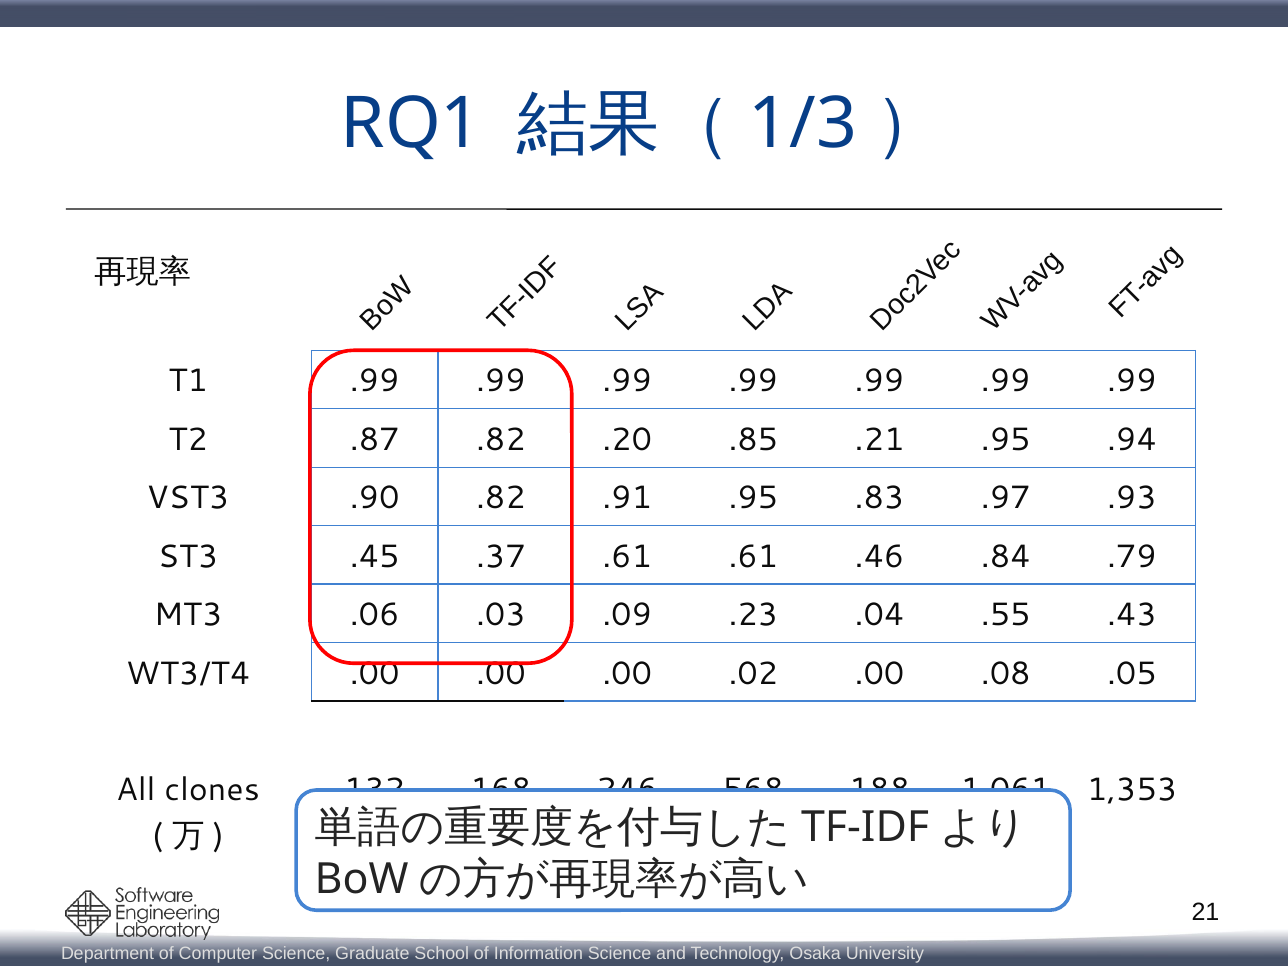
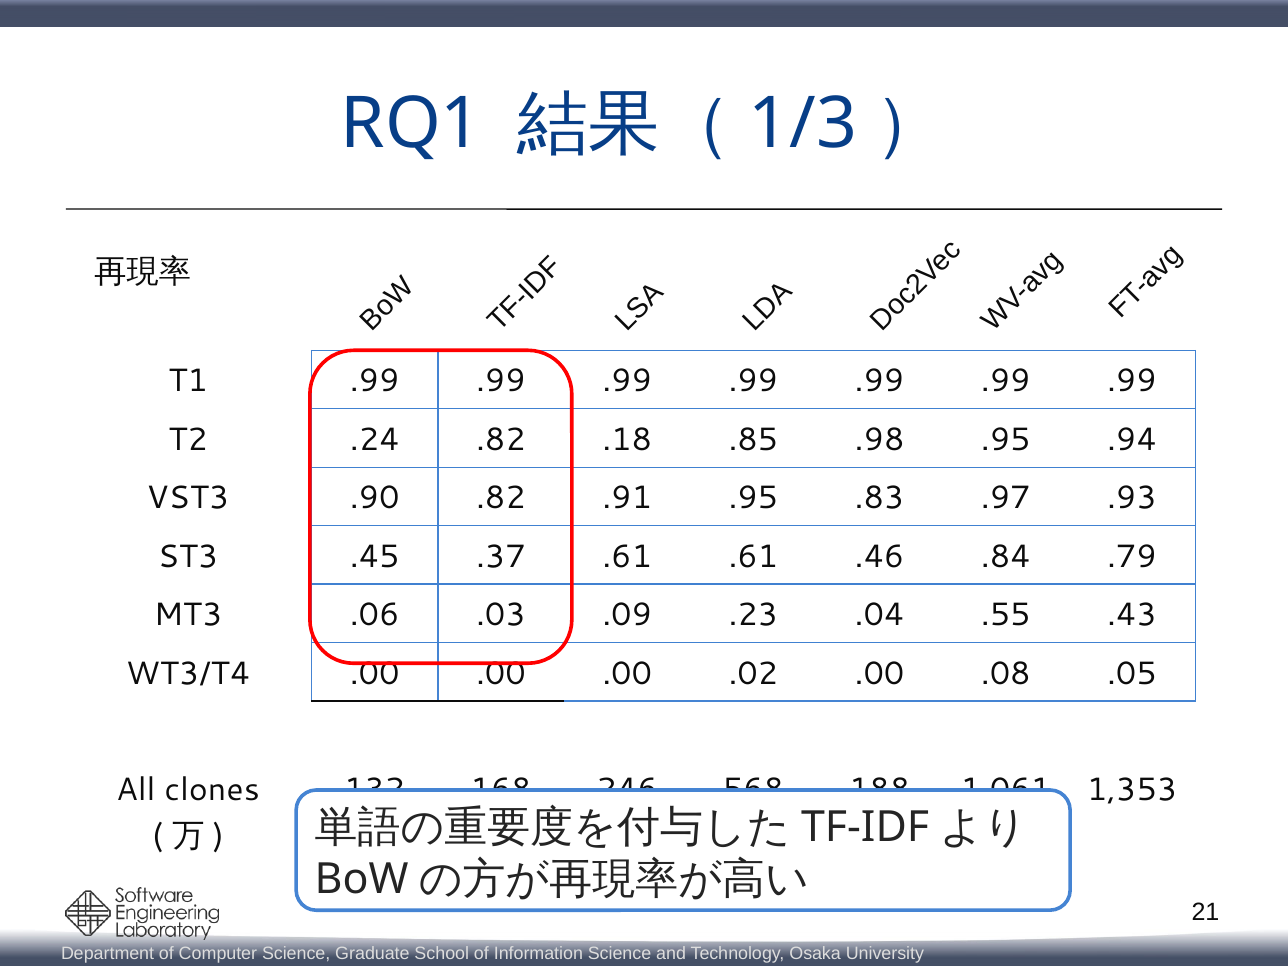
.87: .87 -> .24 (375, 440)
.20: .20 -> .18 (627, 440)
.21: .21 -> .98 (880, 440)
